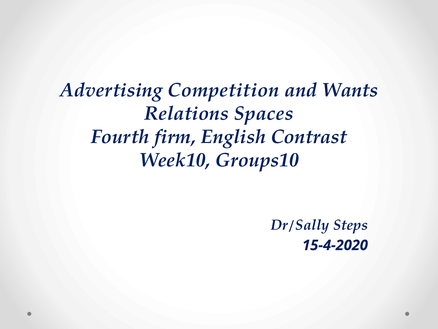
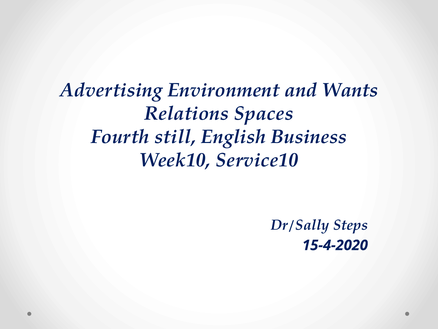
Competition: Competition -> Environment (224, 90)
firm: firm -> still (175, 137)
Contrast: Contrast -> Business (309, 137)
Groups10: Groups10 -> Service10 (257, 160)
